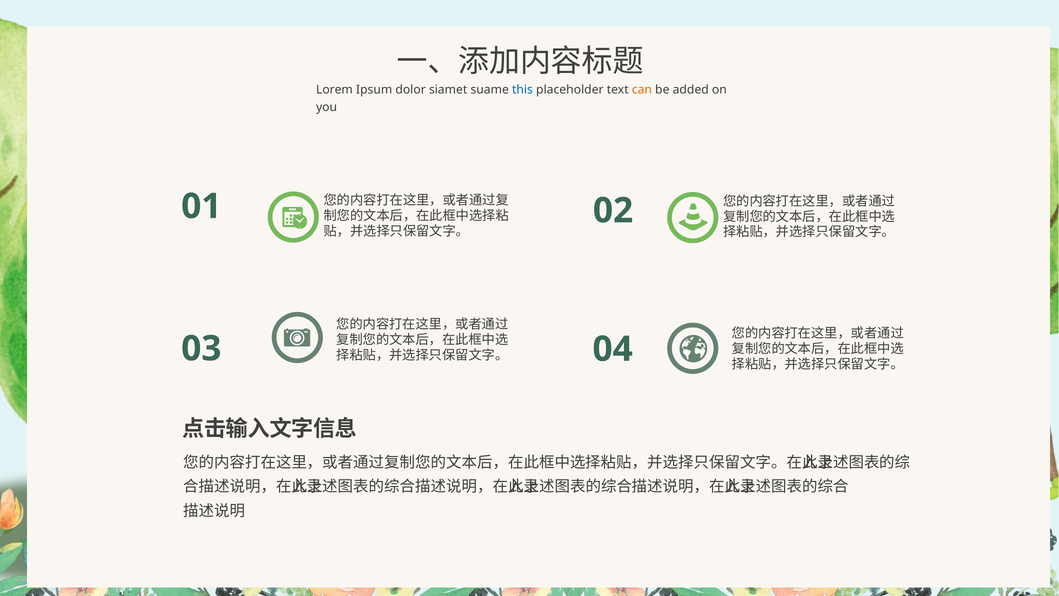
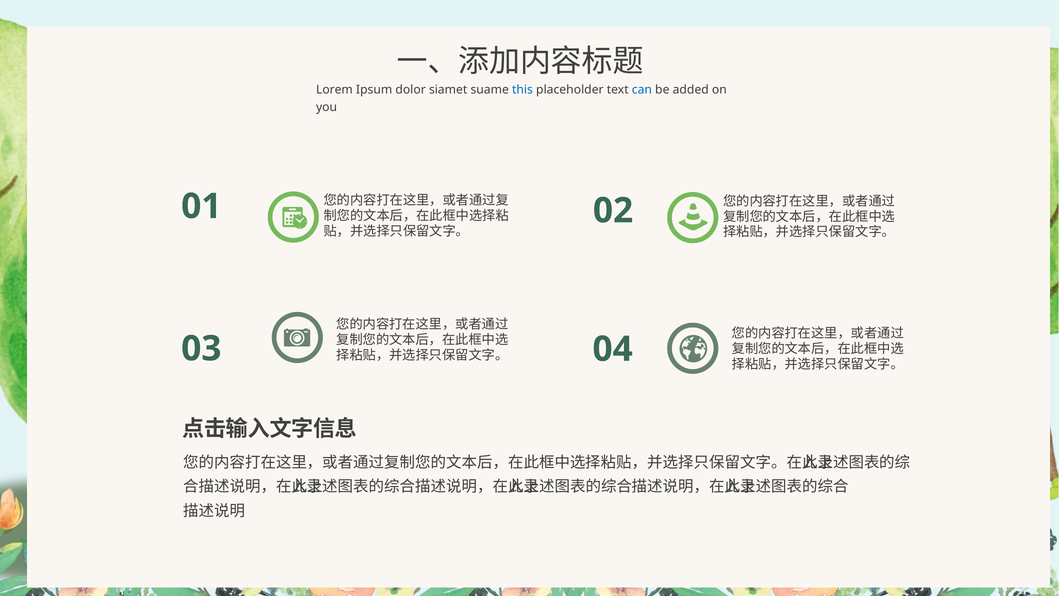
can colour: orange -> blue (642, 90)
